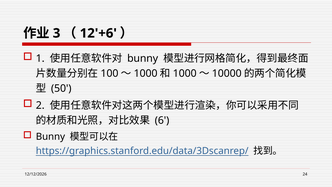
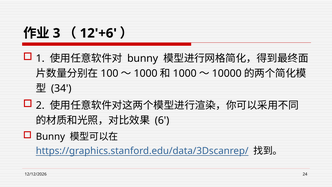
50: 50 -> 34 (61, 88)
